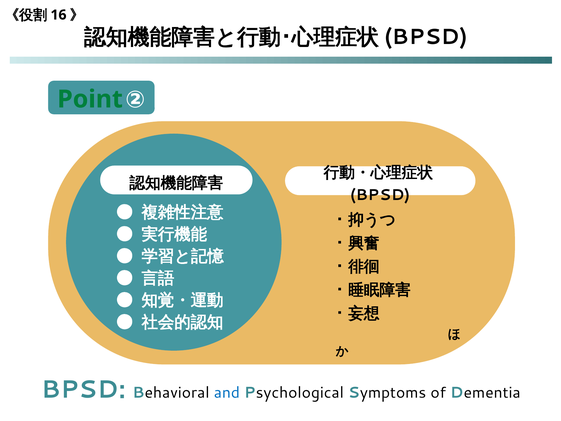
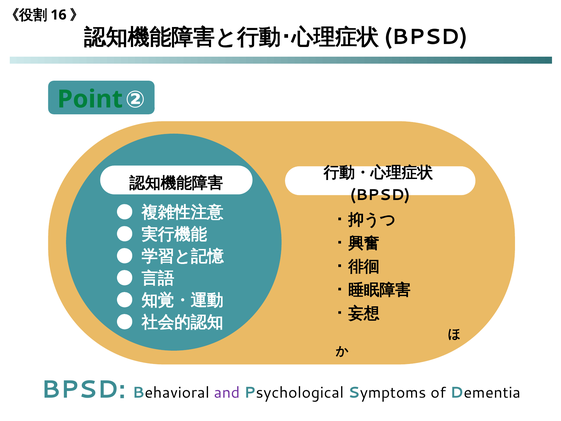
and colour: blue -> purple (227, 393)
